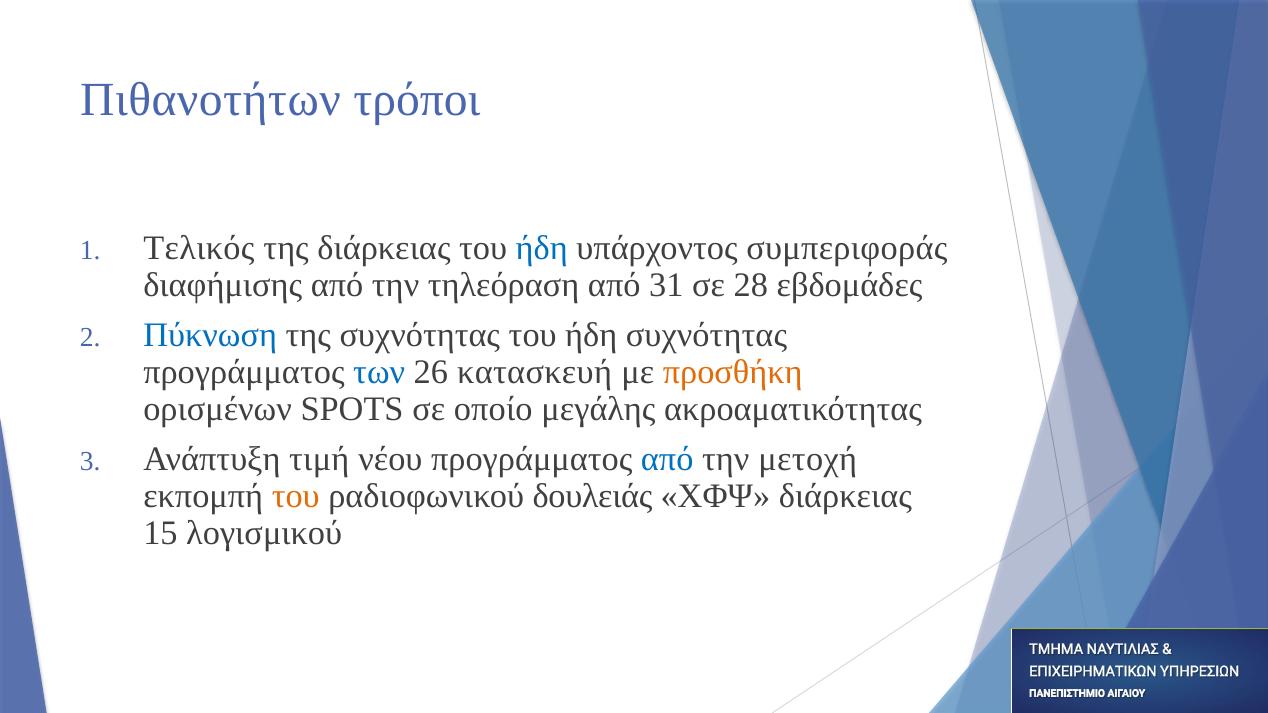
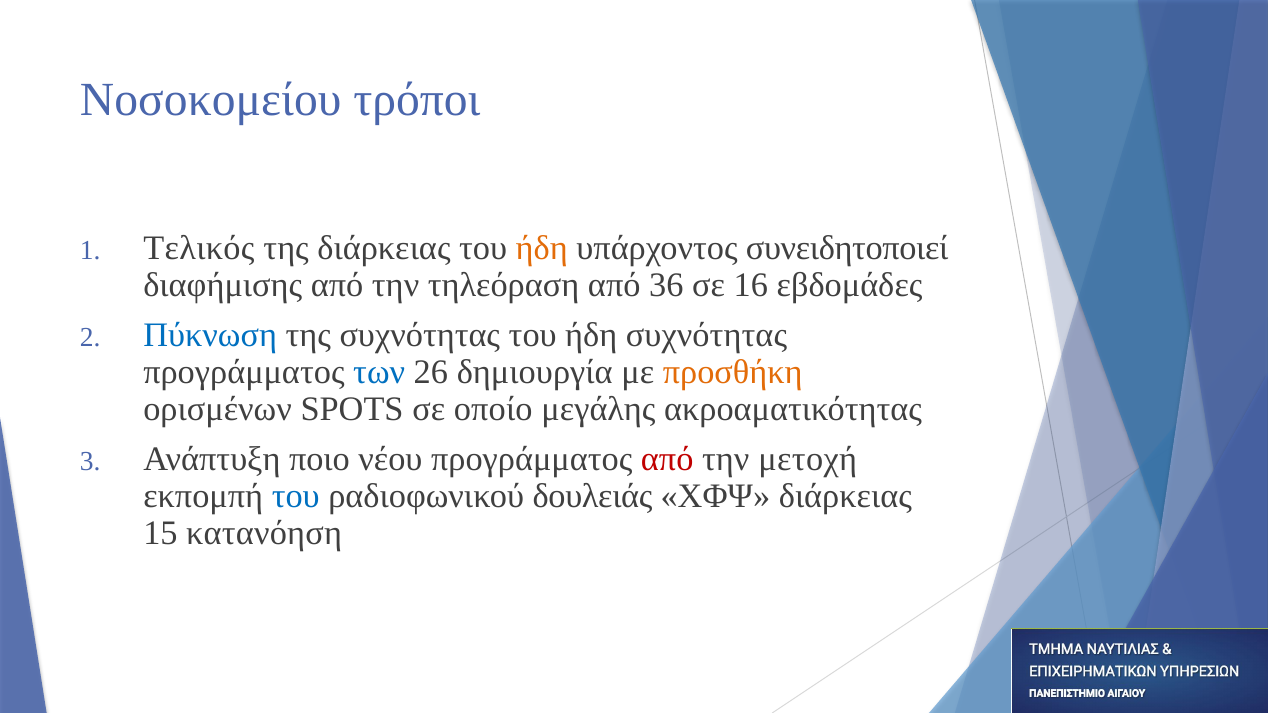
Πιθανοτήτων: Πιθανοτήτων -> Νοσοκομείου (211, 100)
ήδη colour: blue -> orange (542, 248)
συμπεριφοράς: συμπεριφοράς -> συνειδητοποιεί (847, 248)
31: 31 -> 36 (666, 285)
28: 28 -> 16 (751, 285)
κατασκευή: κατασκευή -> δημιουργία (535, 372)
τιμή: τιμή -> ποιο (319, 460)
από colour: blue -> red (667, 460)
του colour: orange -> blue (296, 497)
λογισμικού: λογισμικού -> κατανόηση (264, 534)
